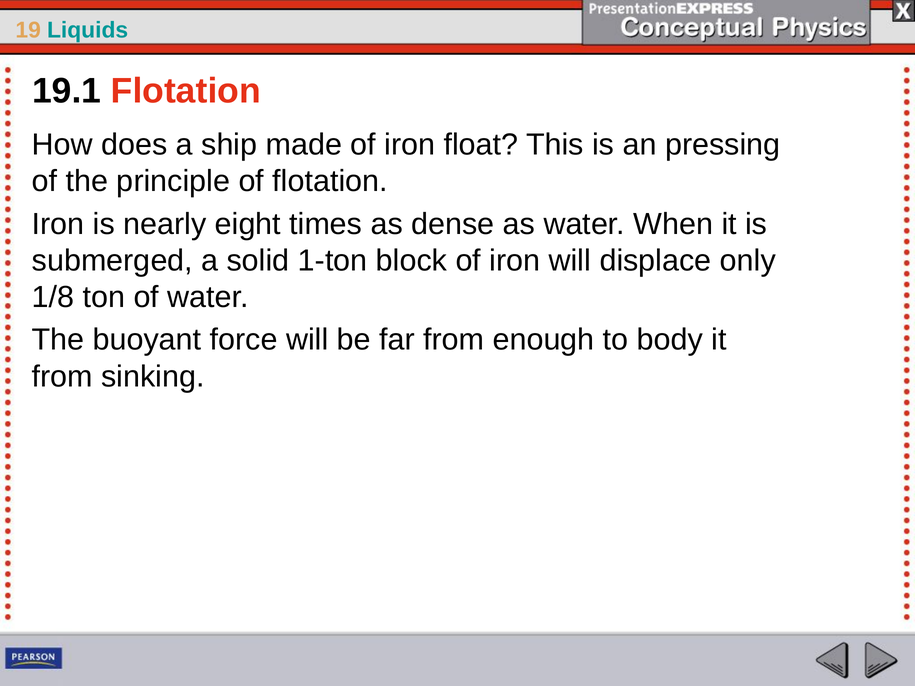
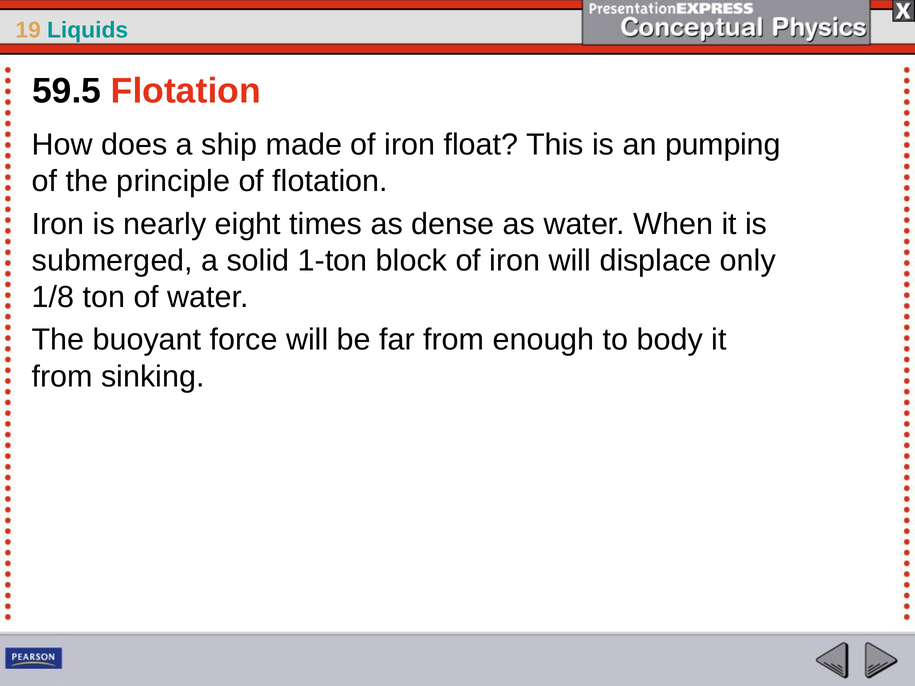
19.1: 19.1 -> 59.5 (67, 91)
pressing: pressing -> pumping (723, 145)
